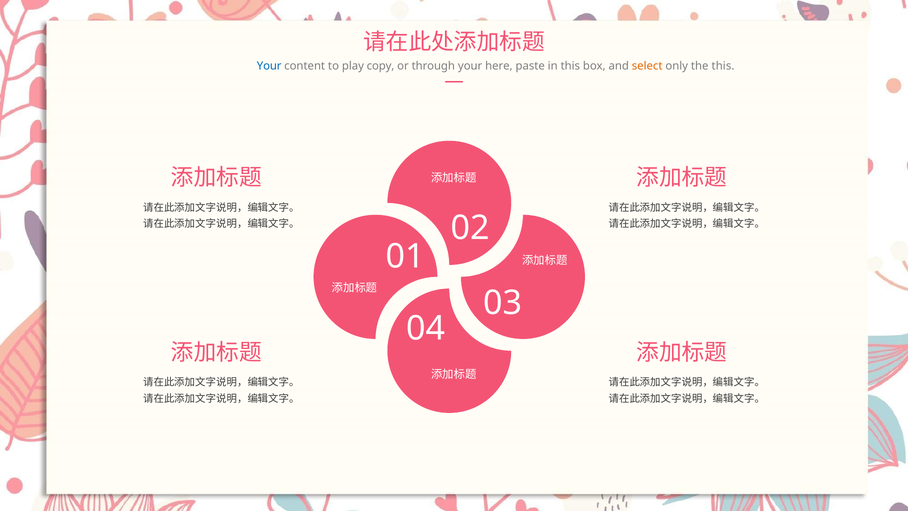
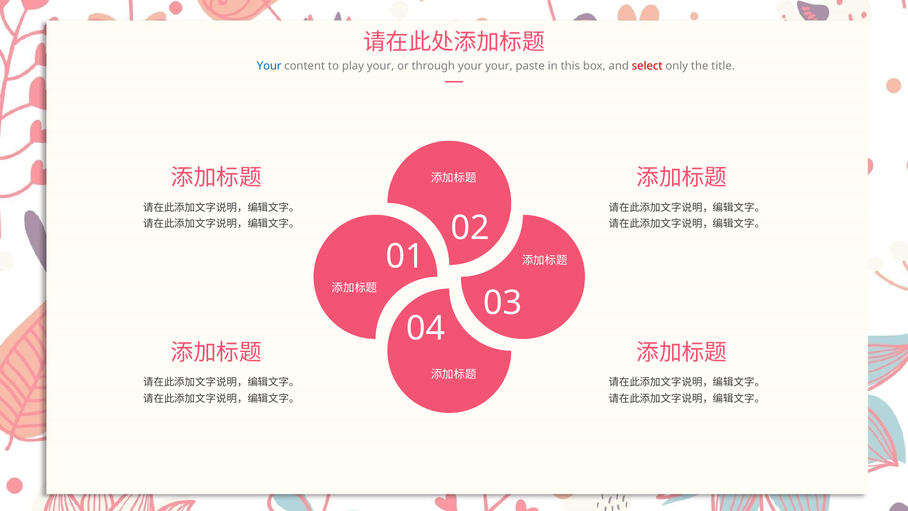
play copy: copy -> your (381, 66)
your here: here -> your (499, 66)
select colour: orange -> red (647, 66)
the this: this -> title (723, 66)
